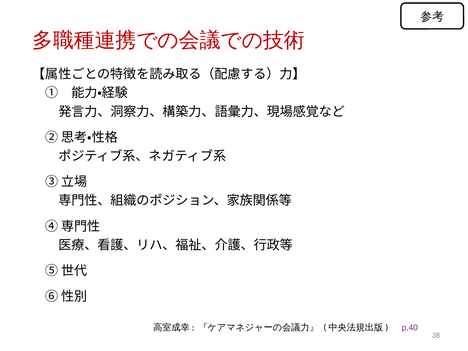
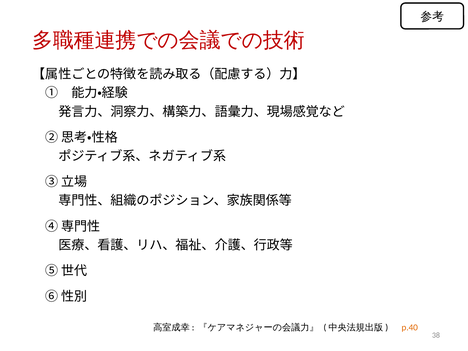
p.40 colour: purple -> orange (410, 328)
